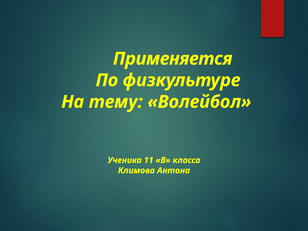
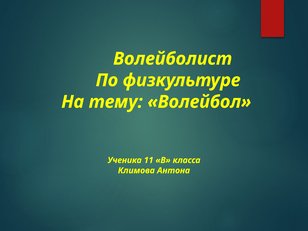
Применяется: Применяется -> Волейболист (173, 59)
